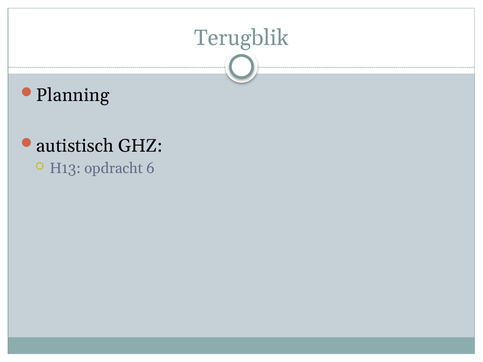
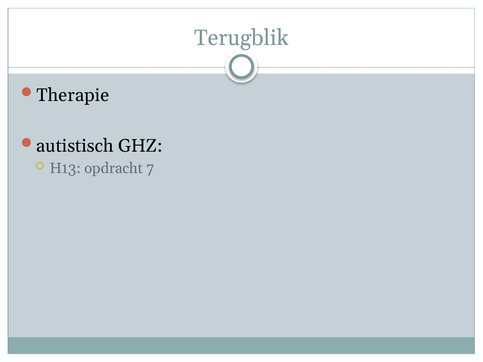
Planning: Planning -> Therapie (73, 95)
6: 6 -> 7 (150, 168)
